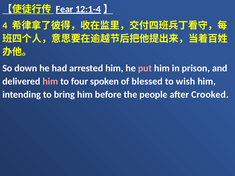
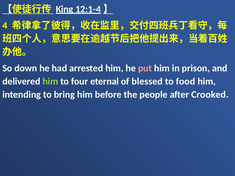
Fear: Fear -> King (65, 9)
him colour: pink -> light green (50, 81)
spoken: spoken -> eternal (105, 81)
wish: wish -> food (186, 81)
